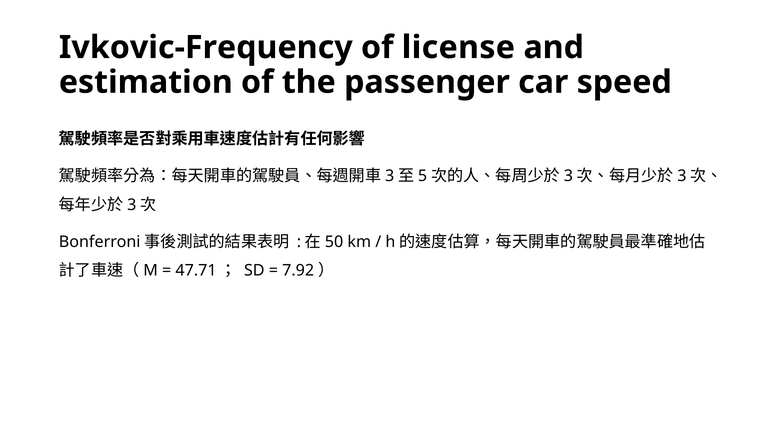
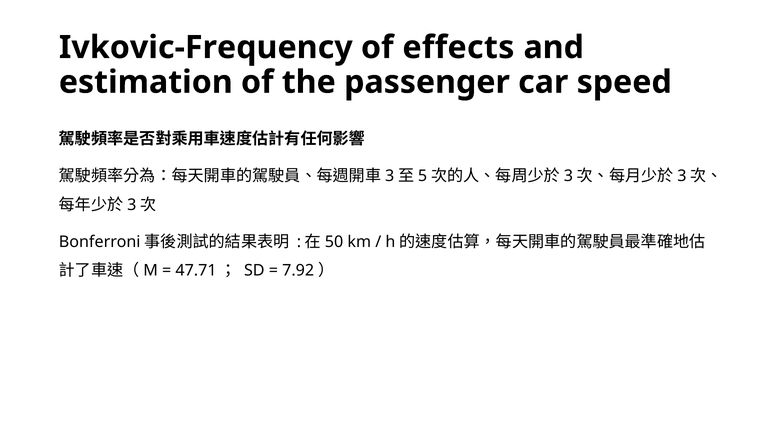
license: license -> effects (458, 47)
